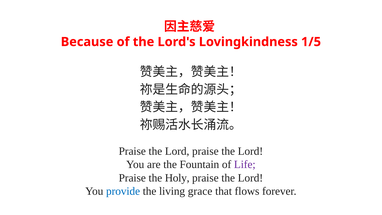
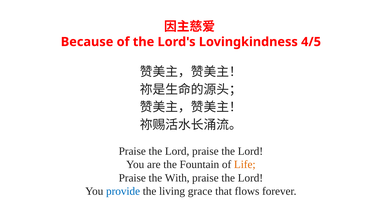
1/5: 1/5 -> 4/5 (311, 42)
Life colour: purple -> orange (245, 164)
Holy: Holy -> With (177, 178)
